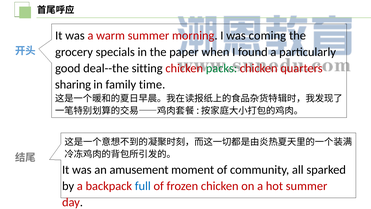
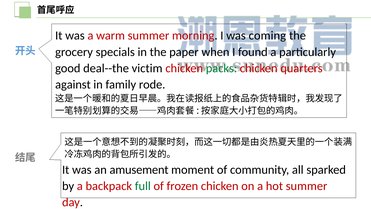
sitting: sitting -> victim (147, 68)
sharing: sharing -> against (73, 84)
time: time -> rode (152, 84)
full colour: blue -> green (143, 186)
